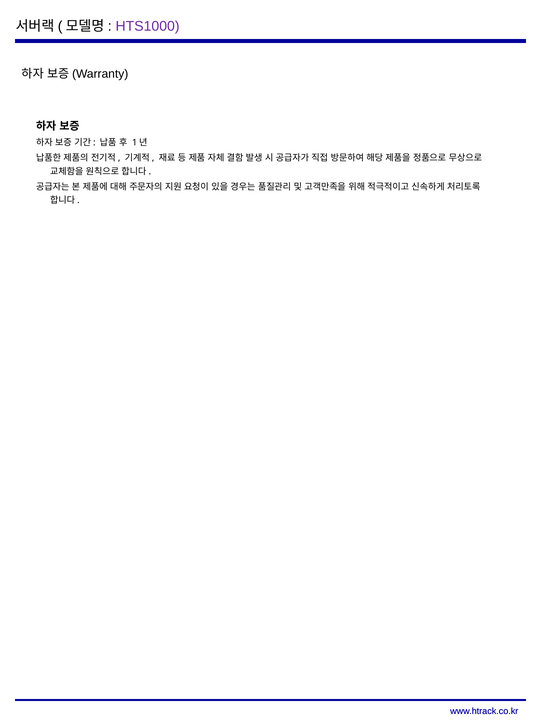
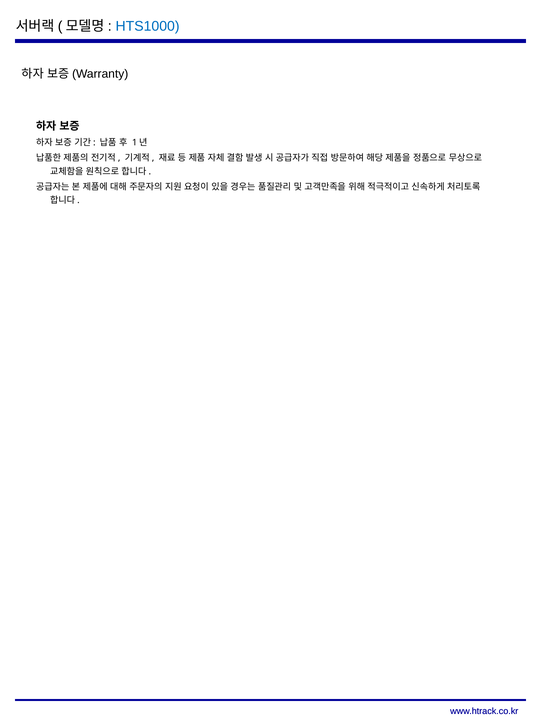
HTS1000 colour: purple -> blue (148, 26)
